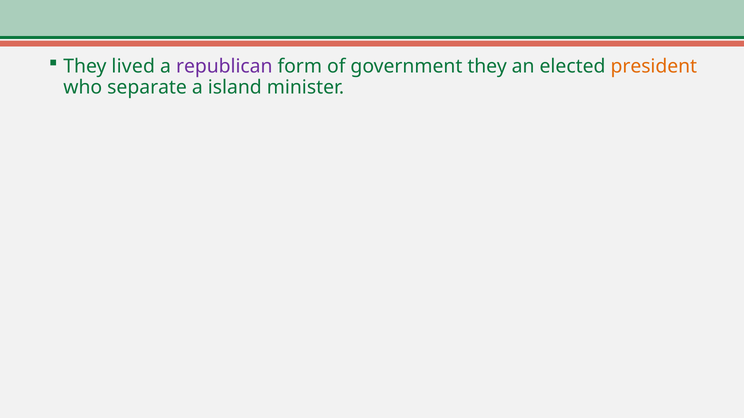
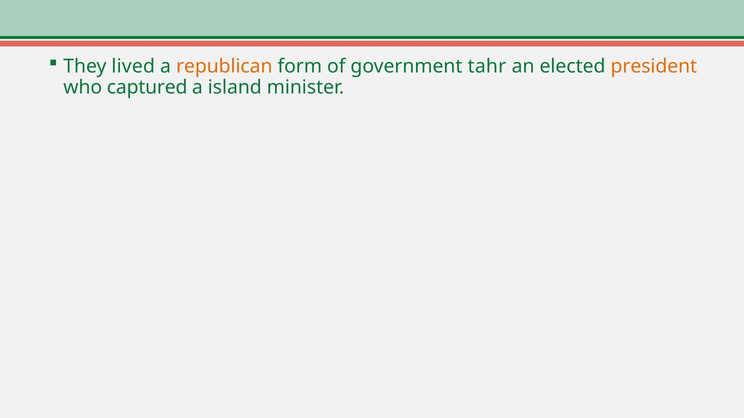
republican colour: purple -> orange (224, 67)
government they: they -> tahr (487, 67)
separate: separate -> captured (147, 87)
